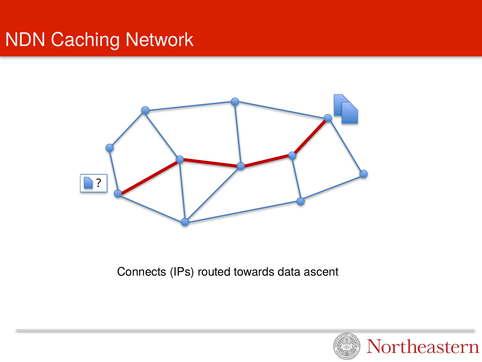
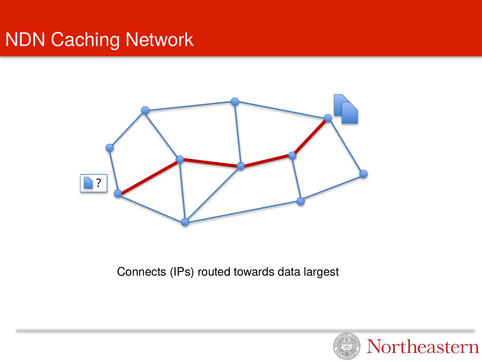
ascent: ascent -> largest (321, 272)
